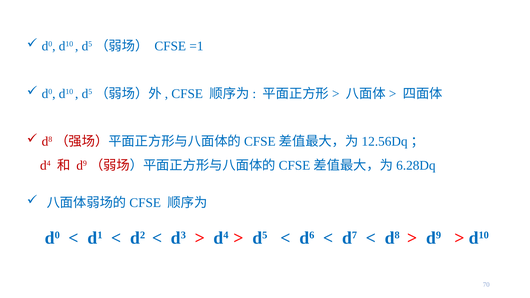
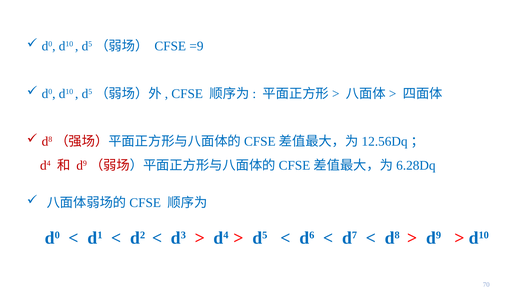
=1: =1 -> =9 (196, 46)
